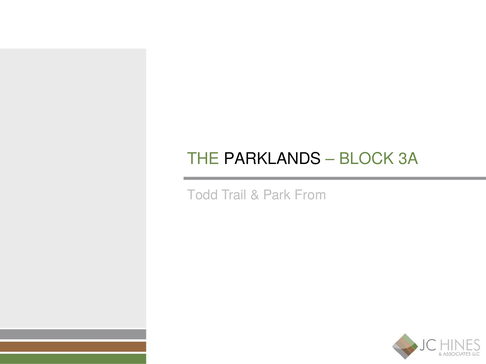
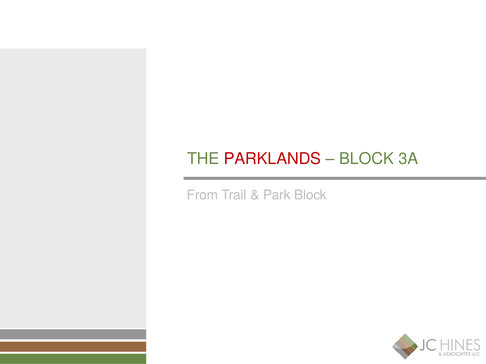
PARKLANDS colour: black -> red (273, 159)
Todd: Todd -> From (203, 195)
Park From: From -> Block (311, 195)
